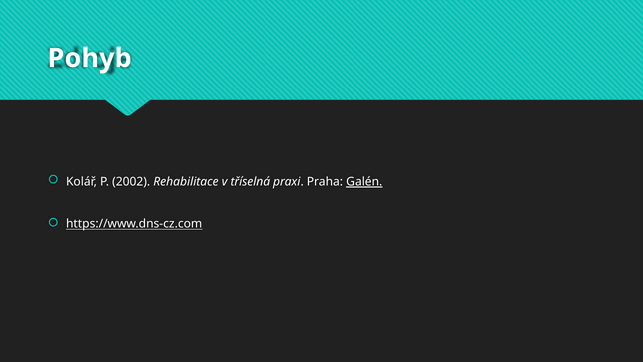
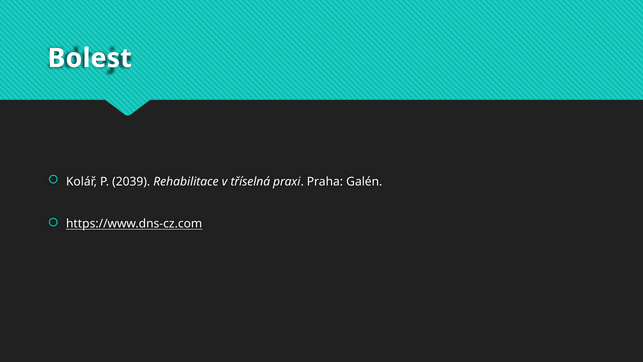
Pohyb: Pohyb -> Bolest (90, 58)
2002: 2002 -> 2039 (131, 182)
Galén underline: present -> none (364, 182)
